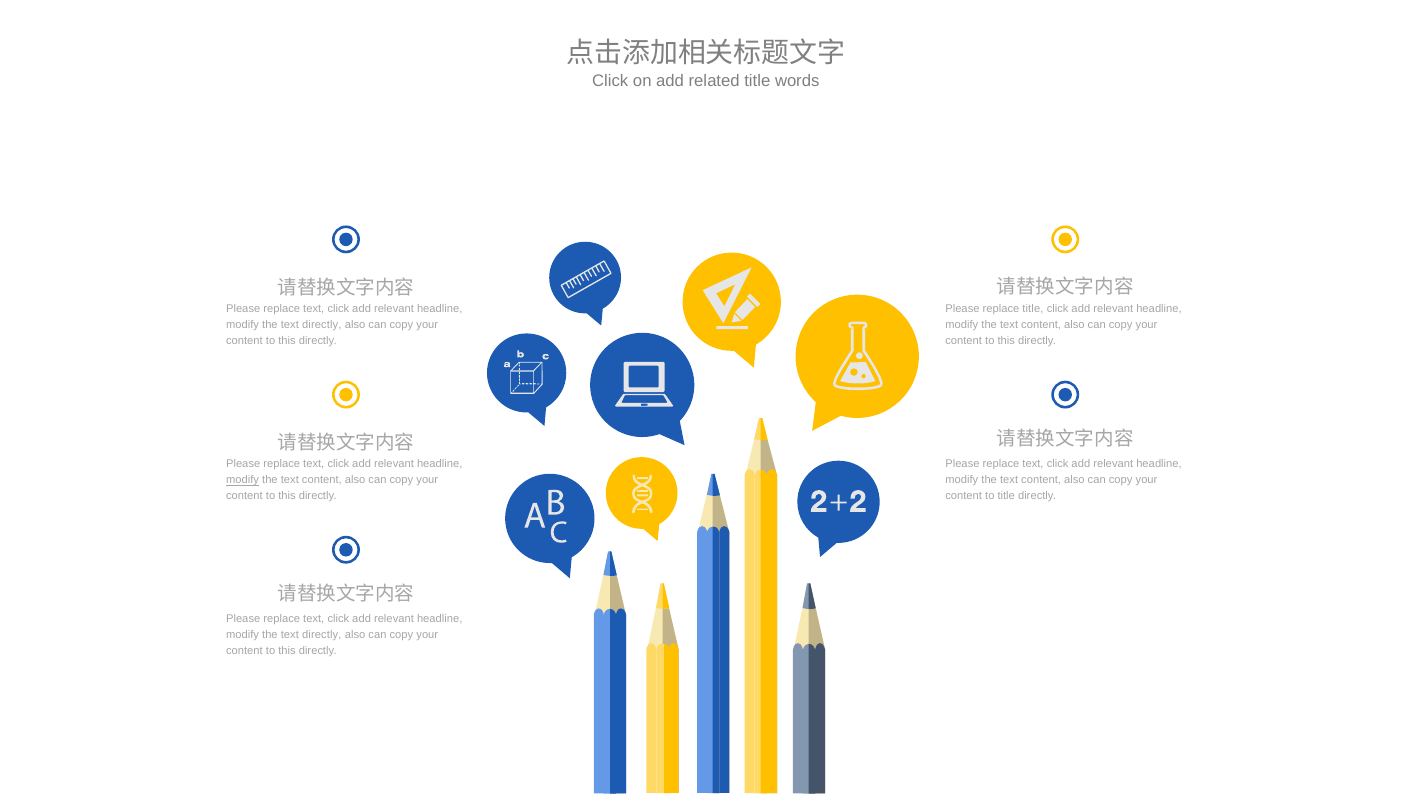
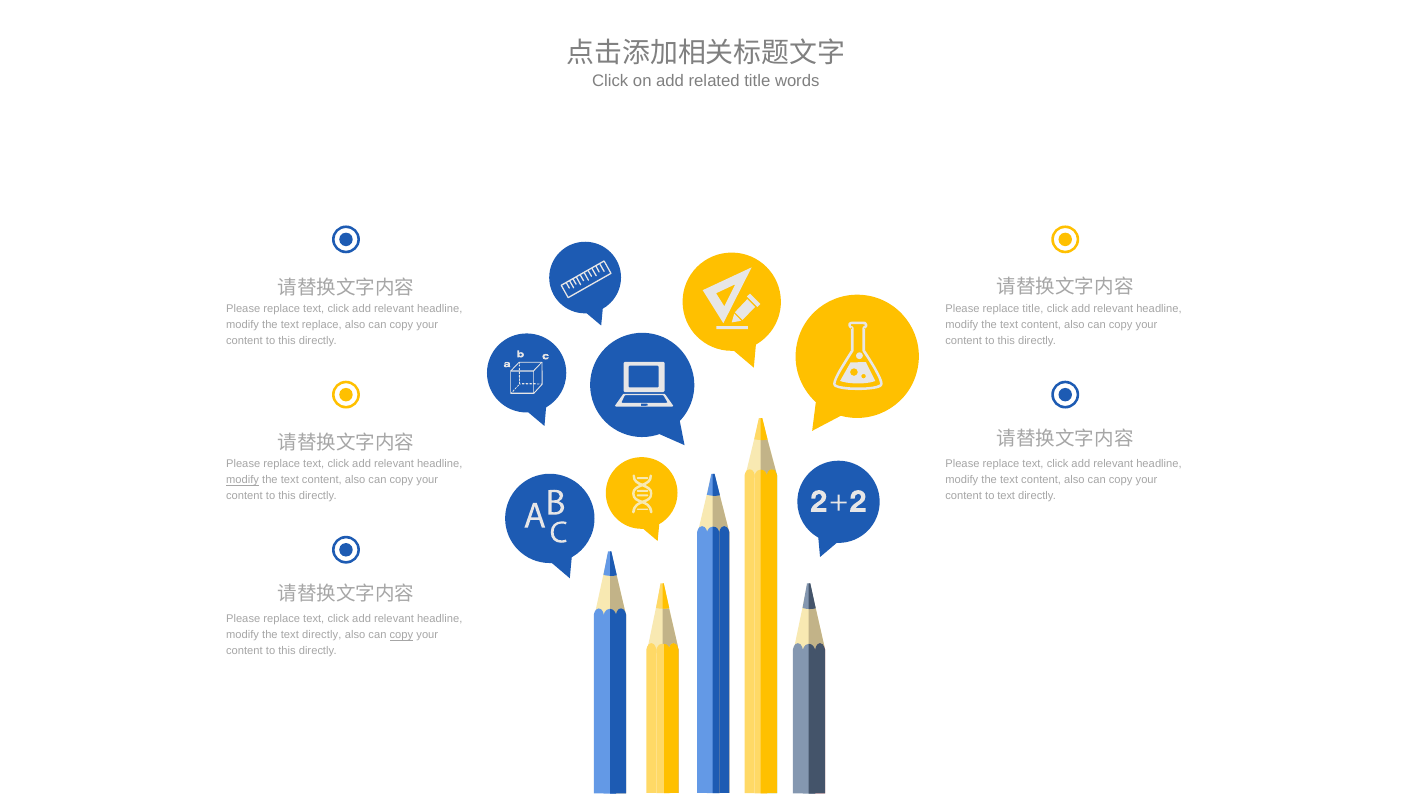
directly: directly -> replace (322, 325)
to title: title -> text (1006, 496)
copy underline: none -> present (401, 635)
